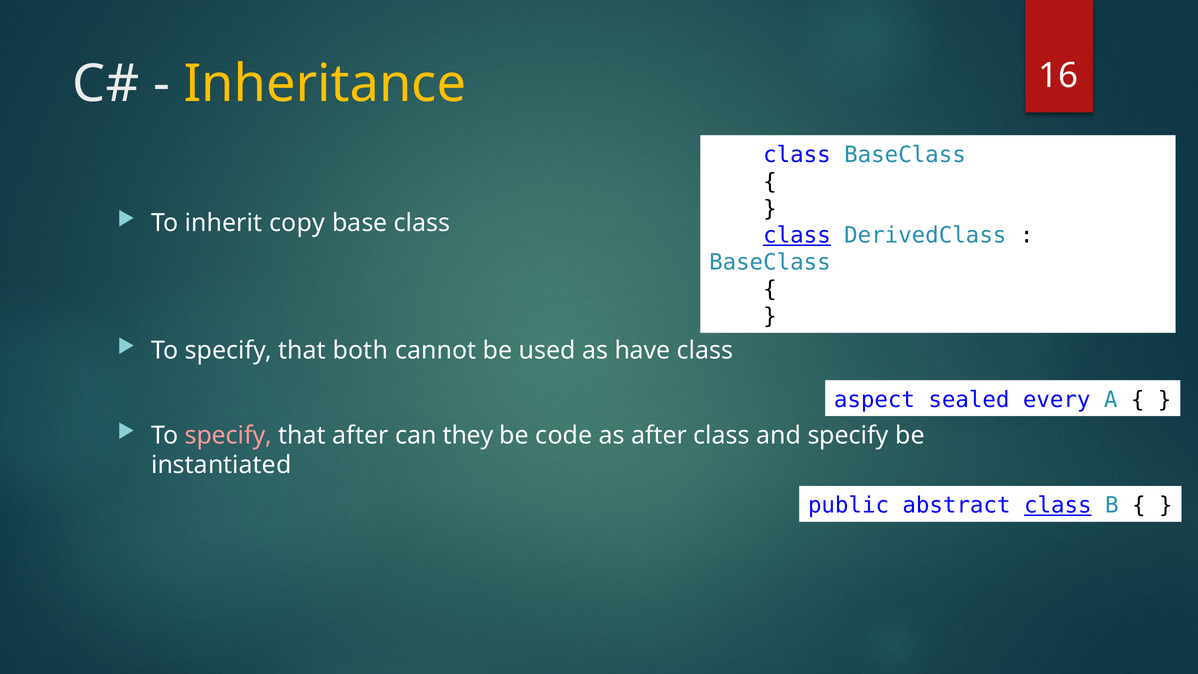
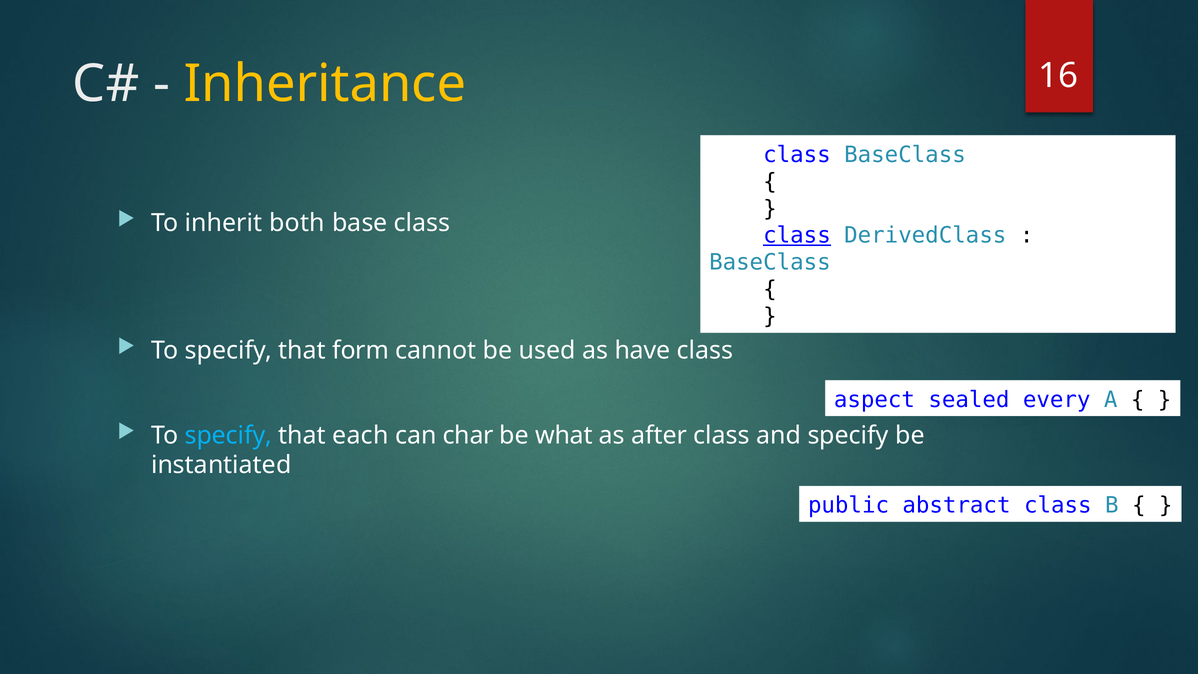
copy: copy -> both (297, 223)
both: both -> form (361, 350)
specify colour: pink -> light blue (228, 435)
that after: after -> each (360, 435)
they: they -> char (468, 435)
code: code -> what (564, 435)
class underline: present -> none (1058, 505)
